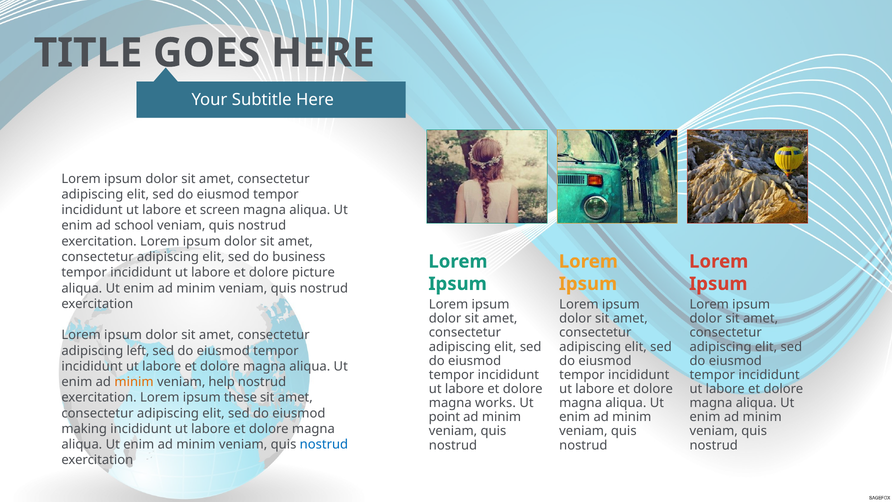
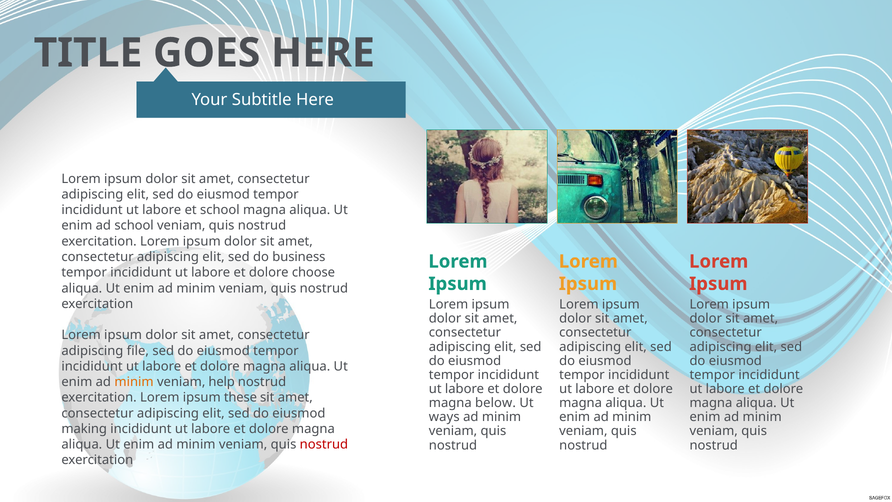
et screen: screen -> school (220, 210)
picture: picture -> choose (313, 272)
left: left -> file (138, 351)
works: works -> below (496, 403)
point: point -> ways (444, 417)
nostrud colour: blue -> red (324, 444)
